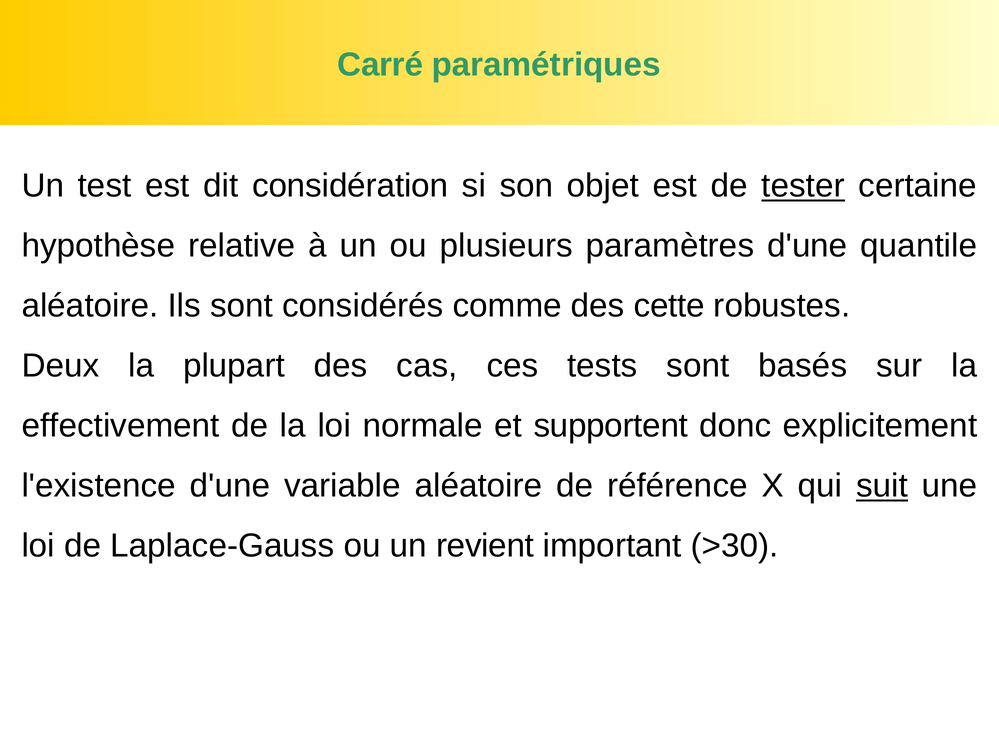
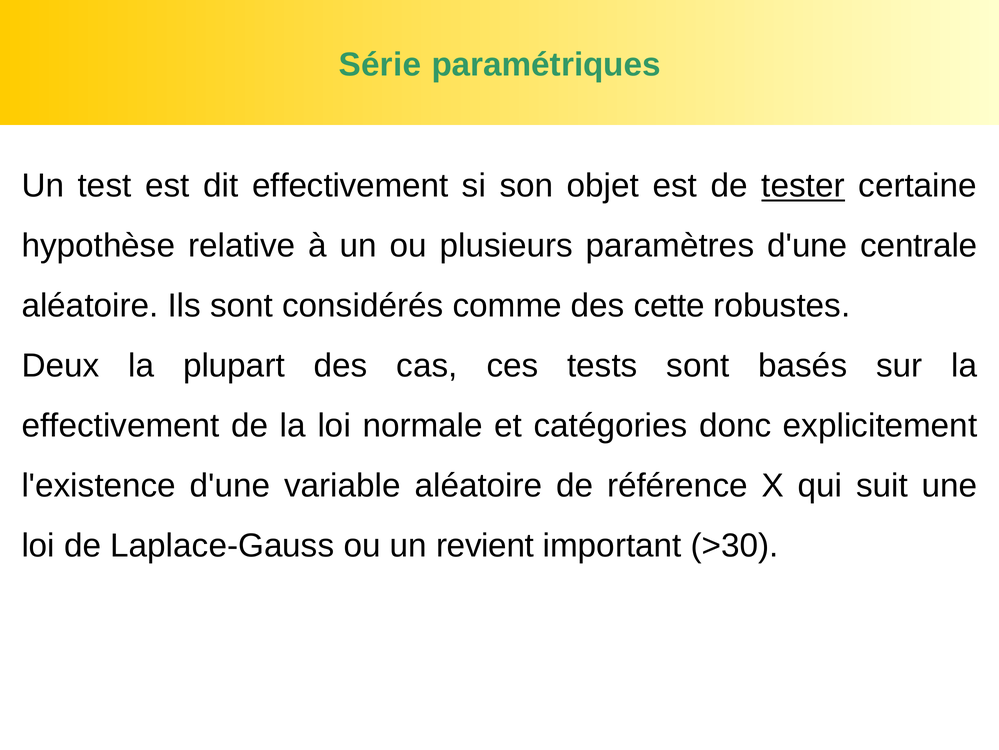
Carré: Carré -> Série (380, 65)
dit considération: considération -> effectivement (350, 186)
quantile: quantile -> centrale (919, 246)
supportent: supportent -> catégories (611, 426)
suit underline: present -> none (882, 485)
